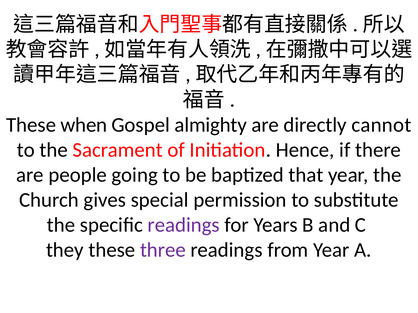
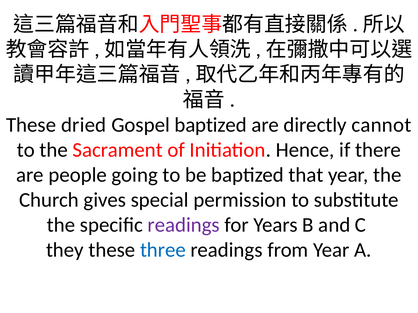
when: when -> dried (84, 125)
Gospel almighty: almighty -> baptized (211, 125)
three colour: purple -> blue (163, 250)
